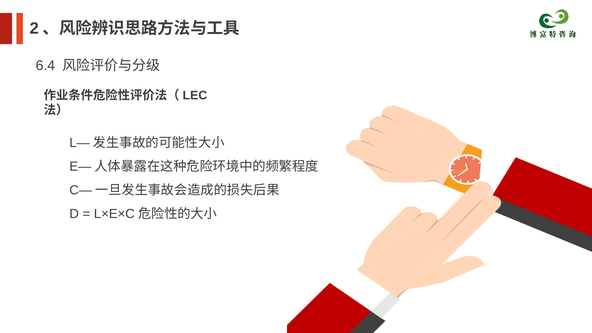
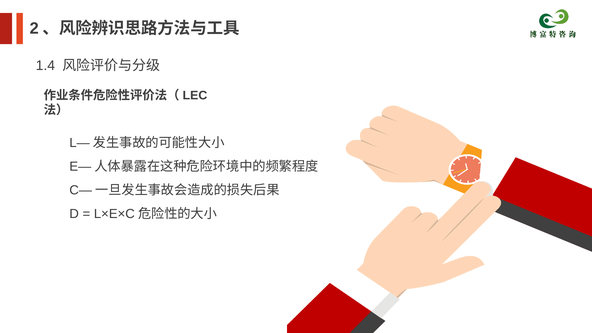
6.4: 6.4 -> 1.4 (45, 66)
